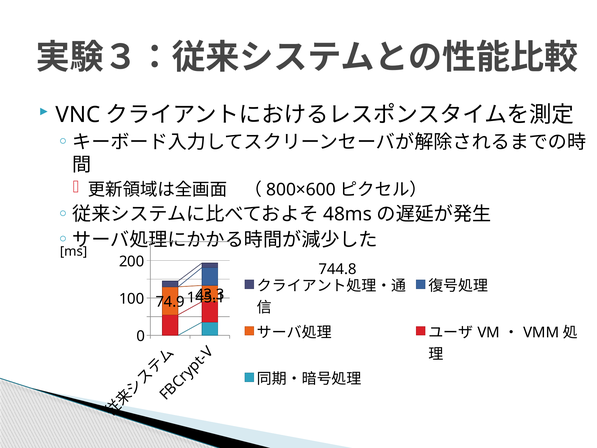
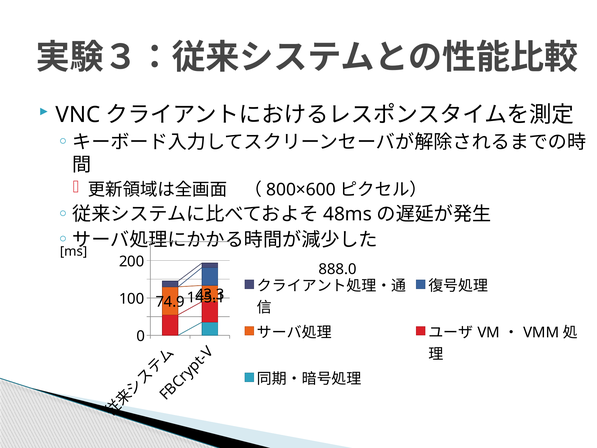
744.8: 744.8 -> 888.0 (337, 269)
